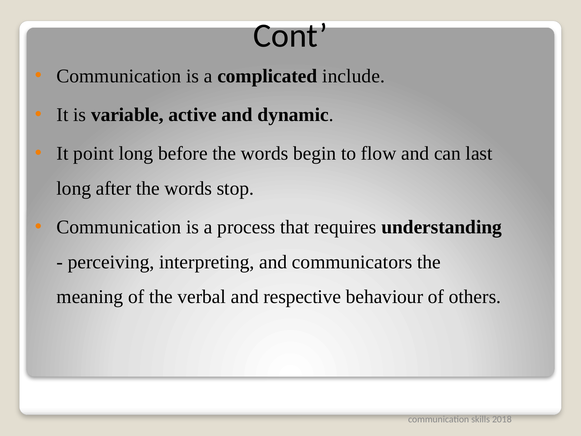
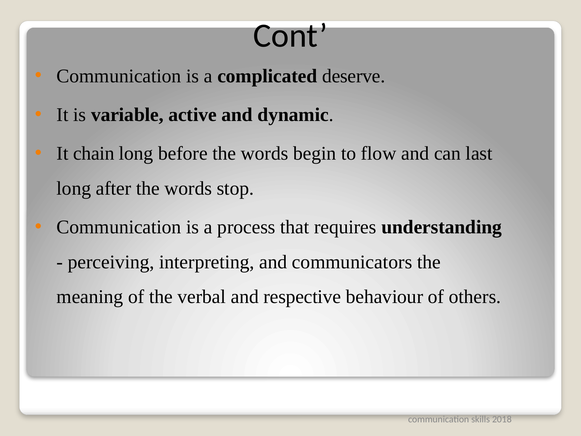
include: include -> deserve (354, 76)
point: point -> chain (94, 153)
